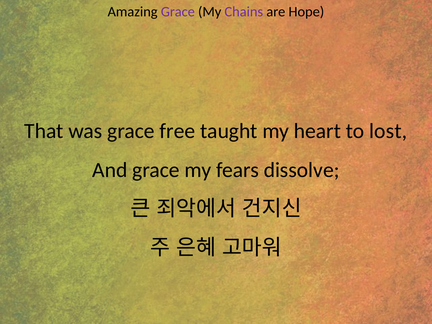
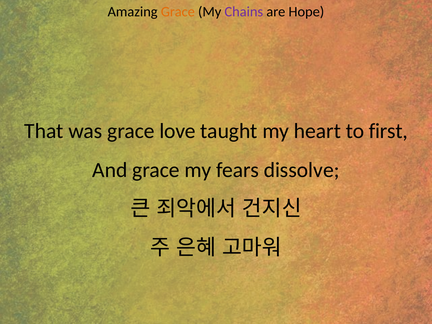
Grace colour: purple -> orange (178, 12)
free: free -> love (178, 131)
lost: lost -> first (388, 131)
